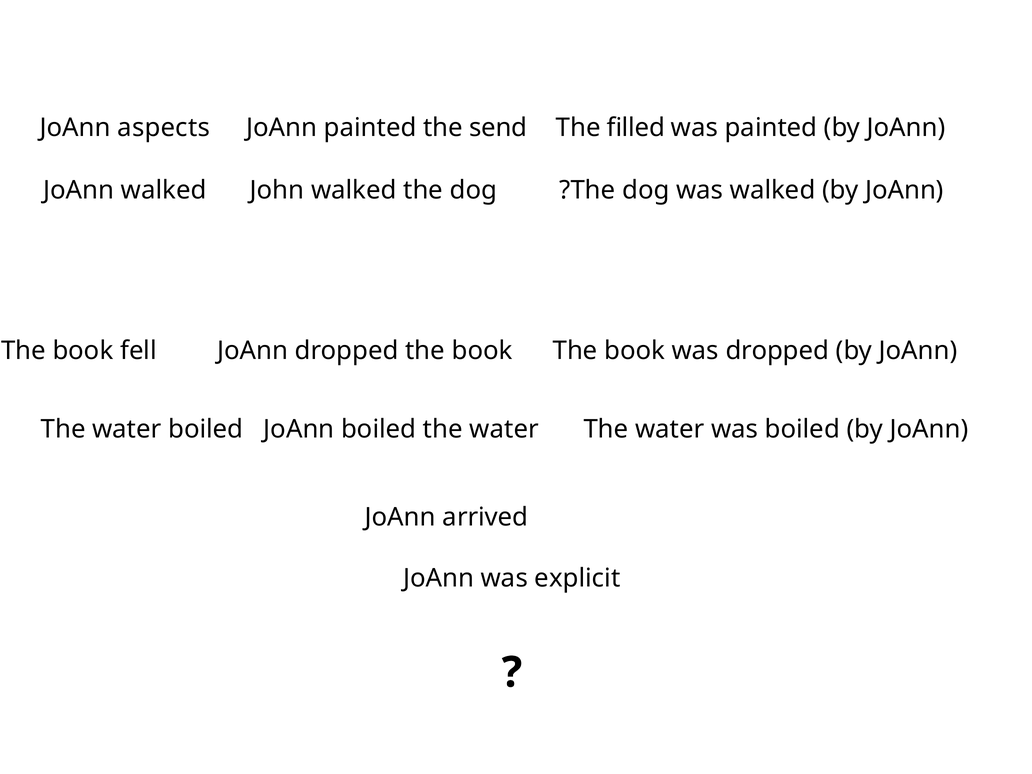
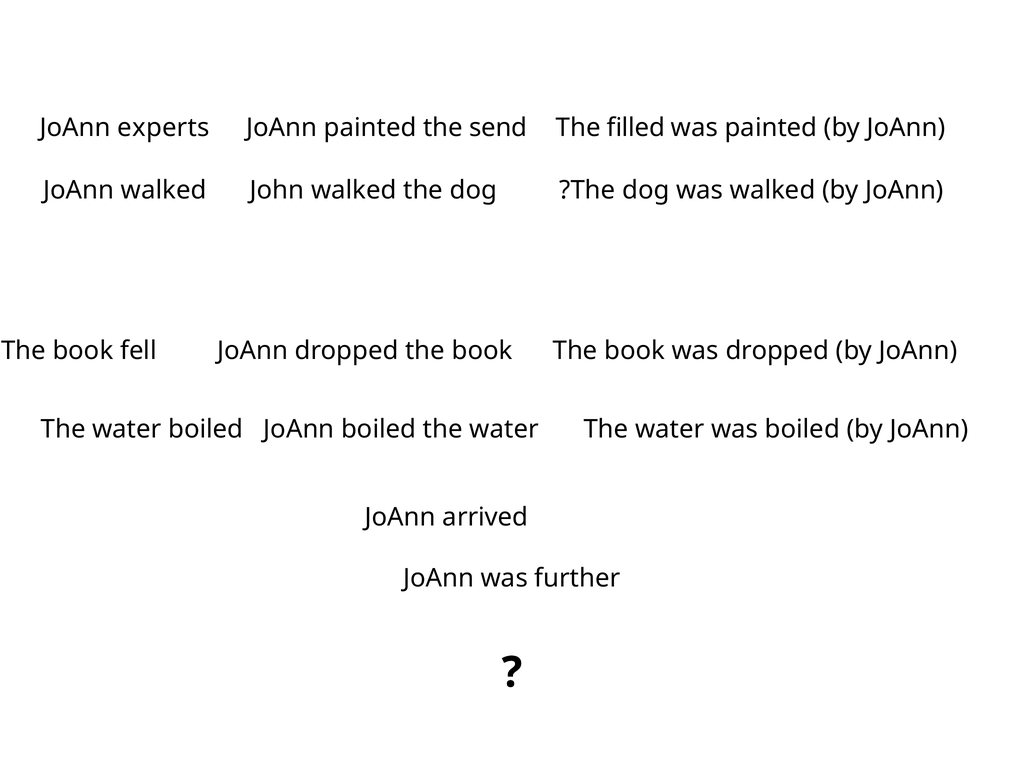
aspects: aspects -> experts (164, 128)
explicit: explicit -> further (577, 578)
